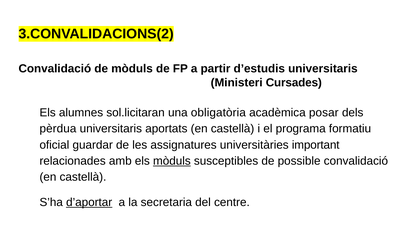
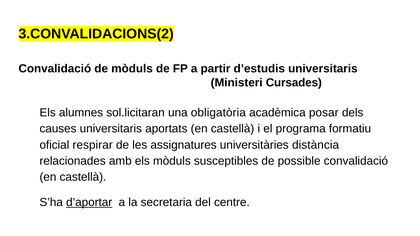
pèrdua: pèrdua -> causes (58, 129)
guardar: guardar -> respirar (93, 145)
important: important -> distància (316, 145)
mòduls underline: present -> none (172, 161)
